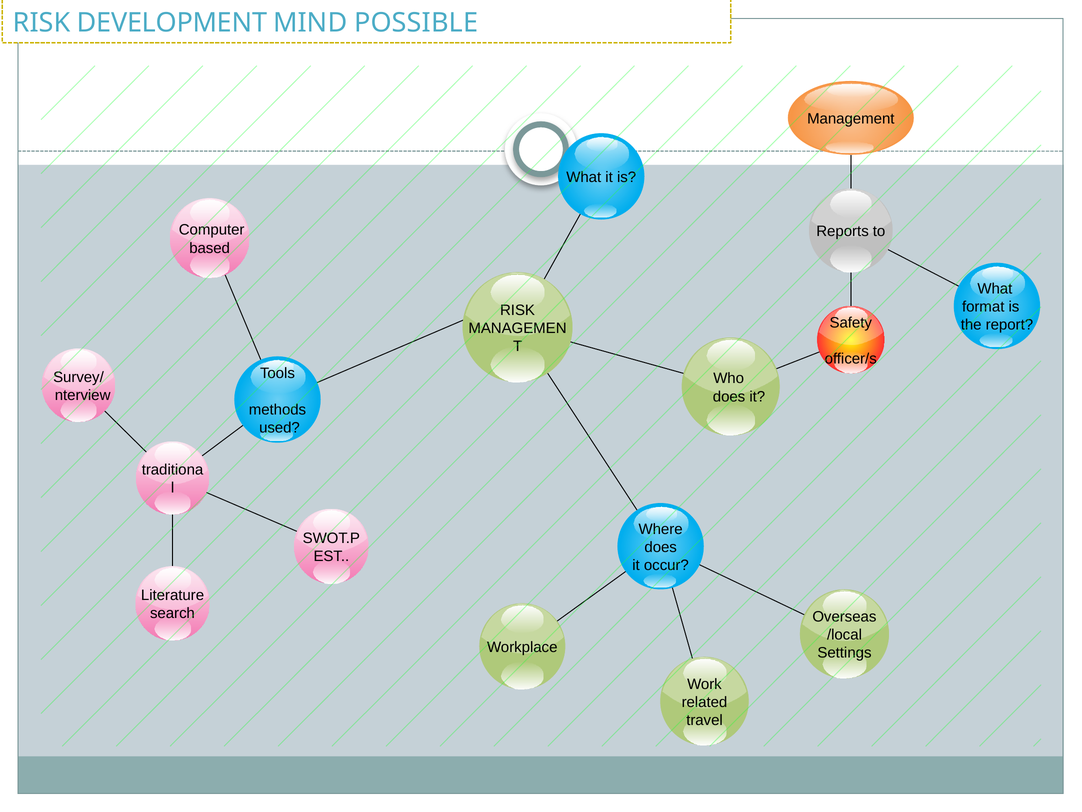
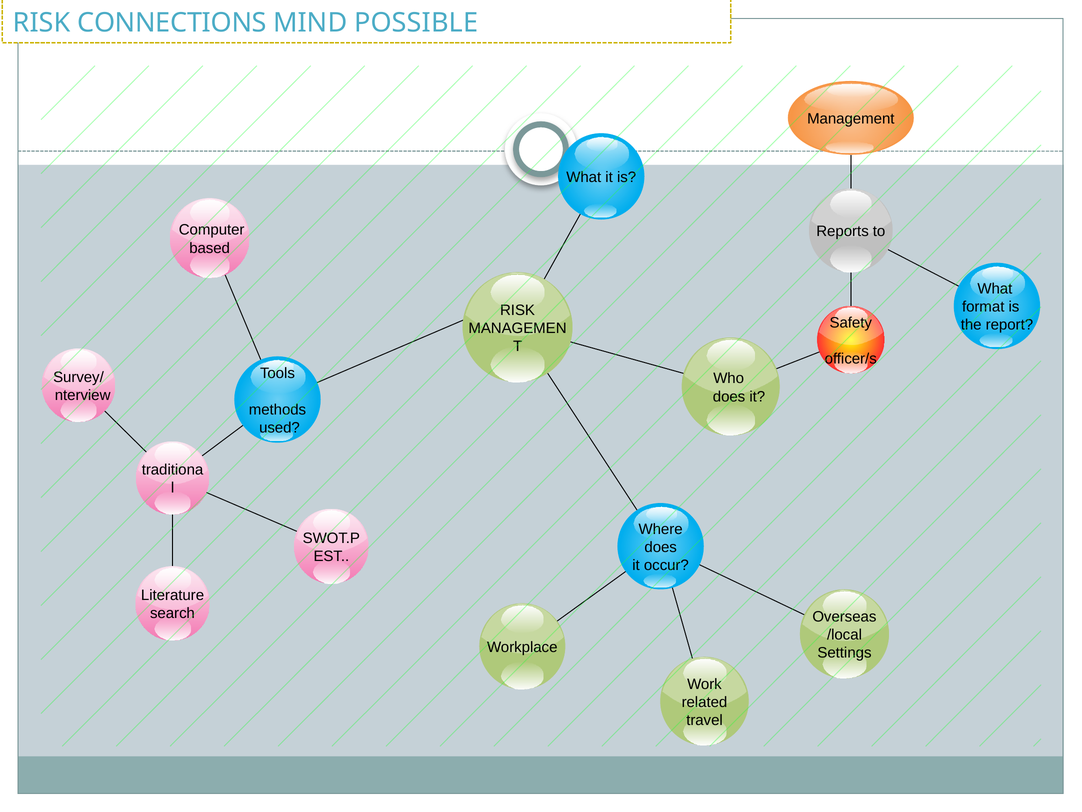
DEVELOPMENT: DEVELOPMENT -> CONNECTIONS (172, 23)
